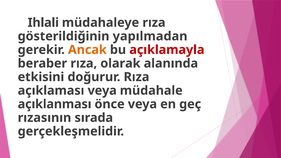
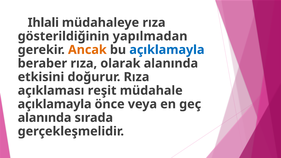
açıklamayla colour: red -> blue (167, 50)
açıklaması veya: veya -> reşit (102, 91)
açıklanması: açıklanması -> açıklamayla (55, 104)
rızasının: rızasının -> alanında (45, 118)
